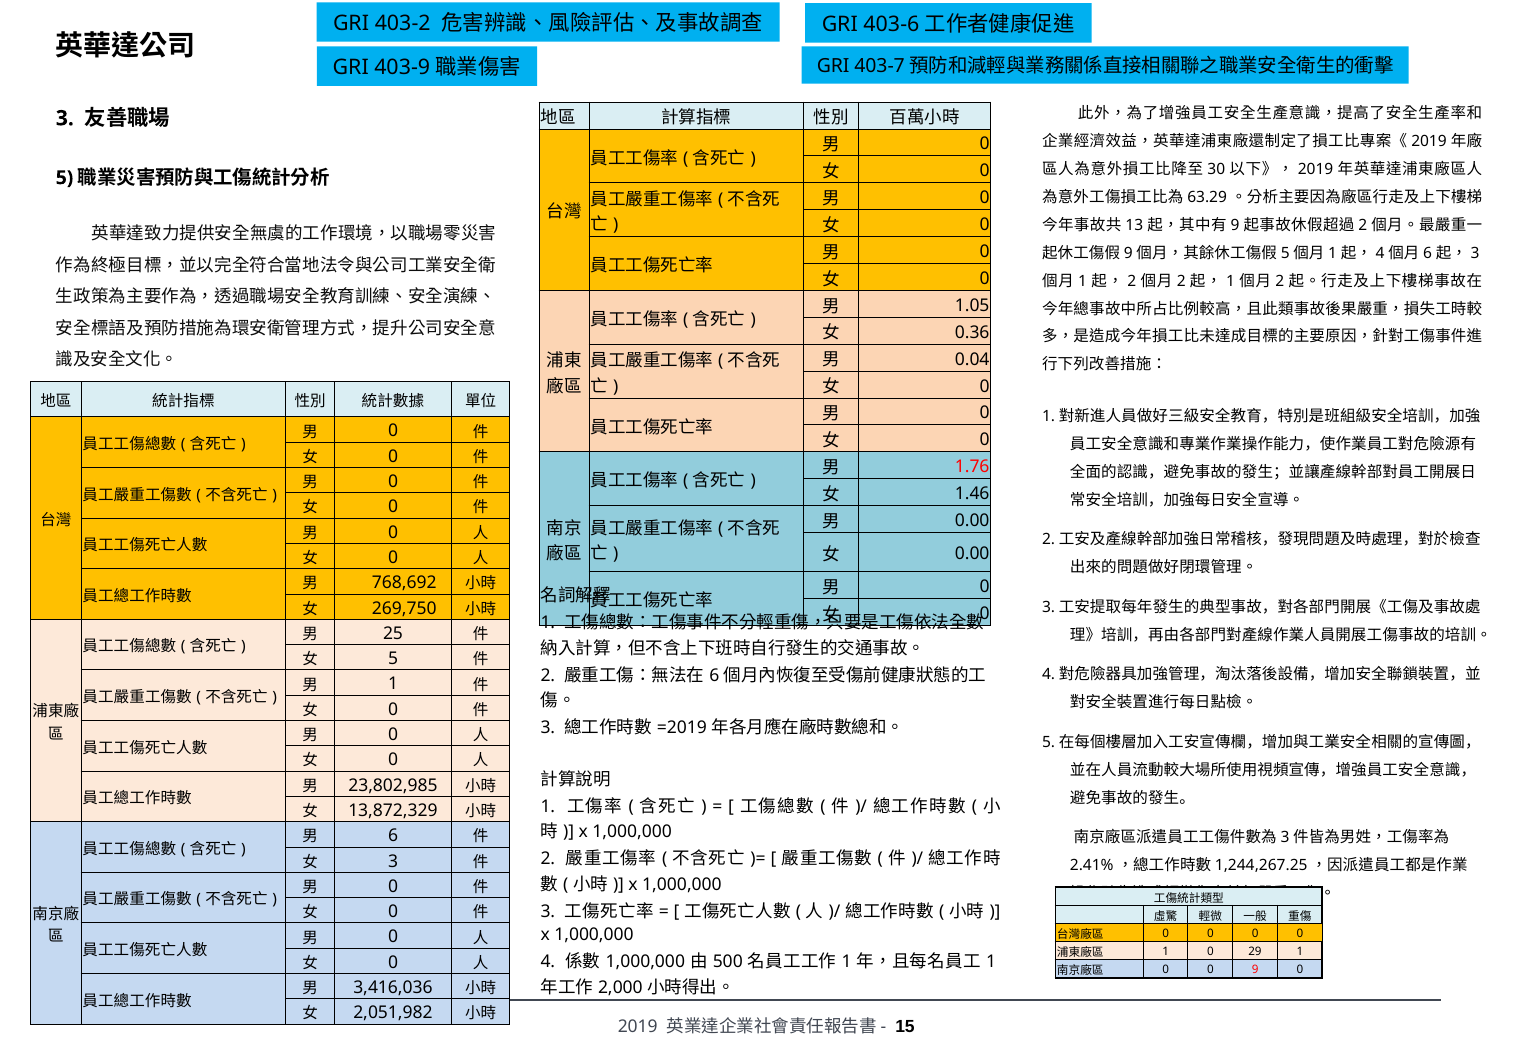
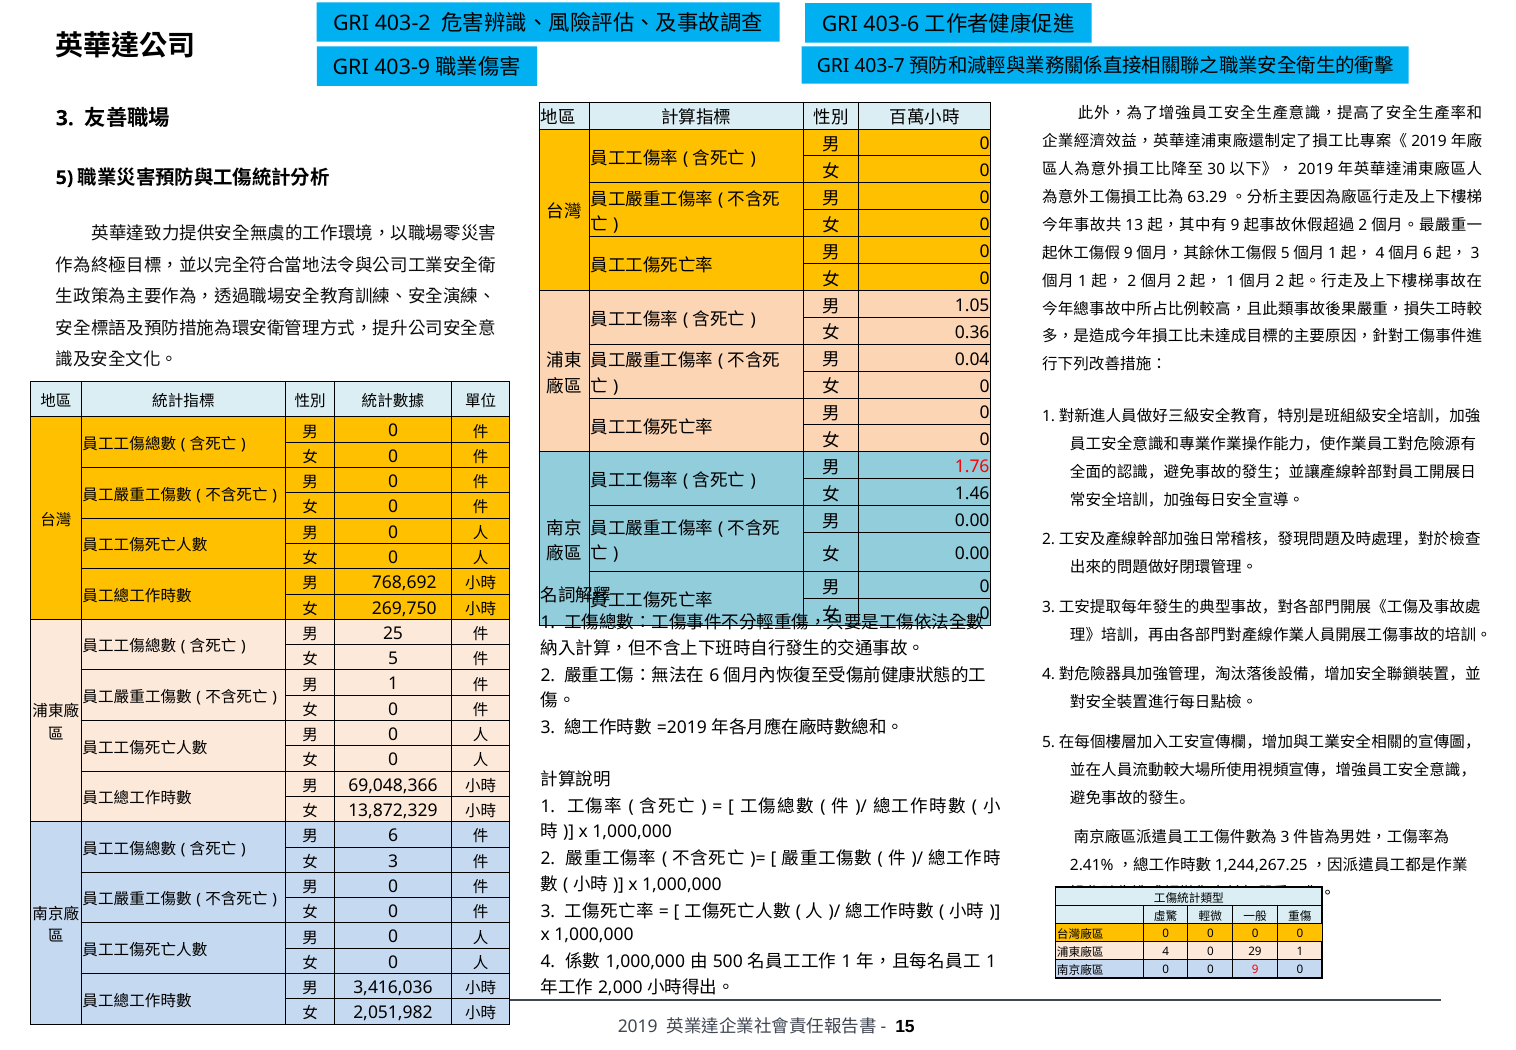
23,802,985: 23,802,985 -> 69,048,366 (393, 785)
1: 1 -> 4 (1166, 951)
